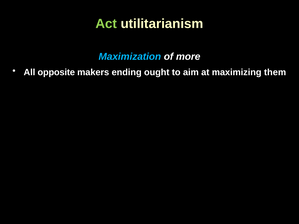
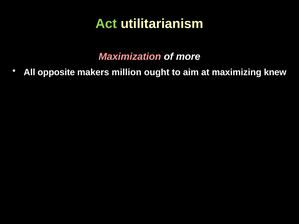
Maximization colour: light blue -> pink (130, 57)
ending: ending -> million (127, 72)
them: them -> knew (275, 72)
